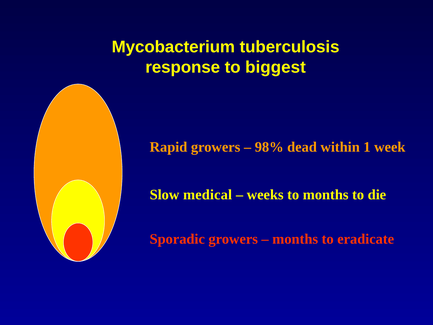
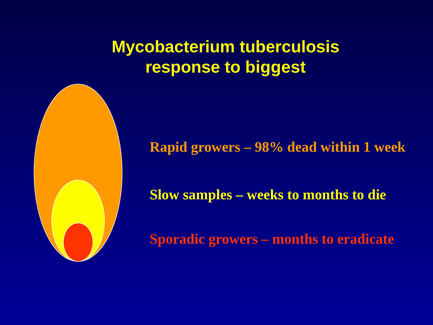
medical: medical -> samples (208, 195)
